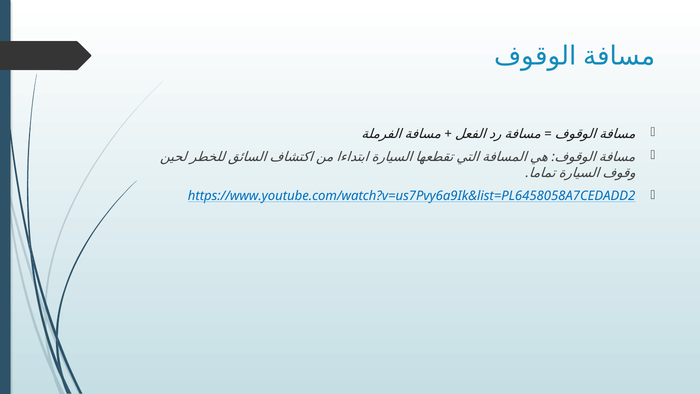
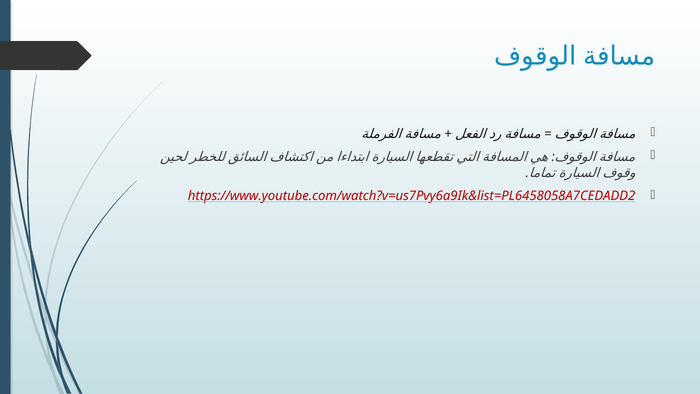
https://www.youtube.com/watch?v=us7Pvy6a9Ik&list=PL6458058A7CEDADD2 colour: blue -> red (412, 196)
